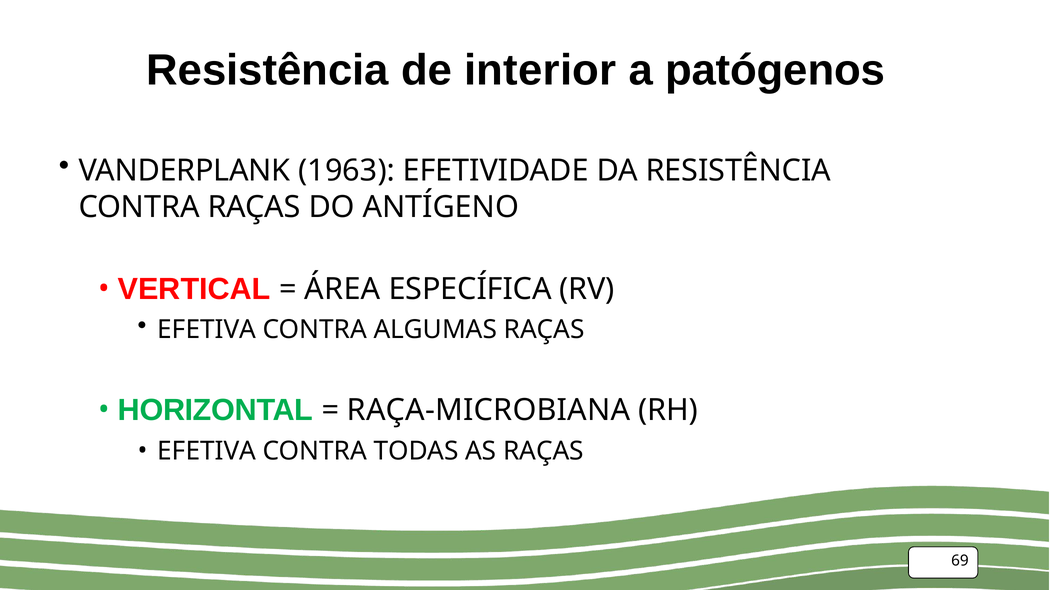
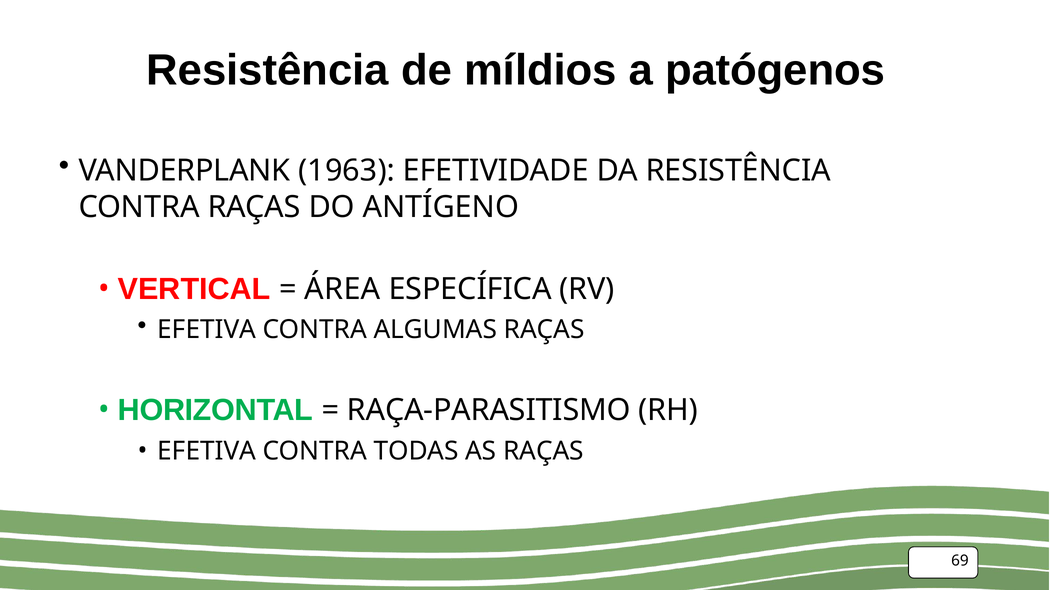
interior: interior -> míldios (540, 70)
RAÇA-MICROBIANA: RAÇA-MICROBIANA -> RAÇA-PARASITISMO (489, 411)
